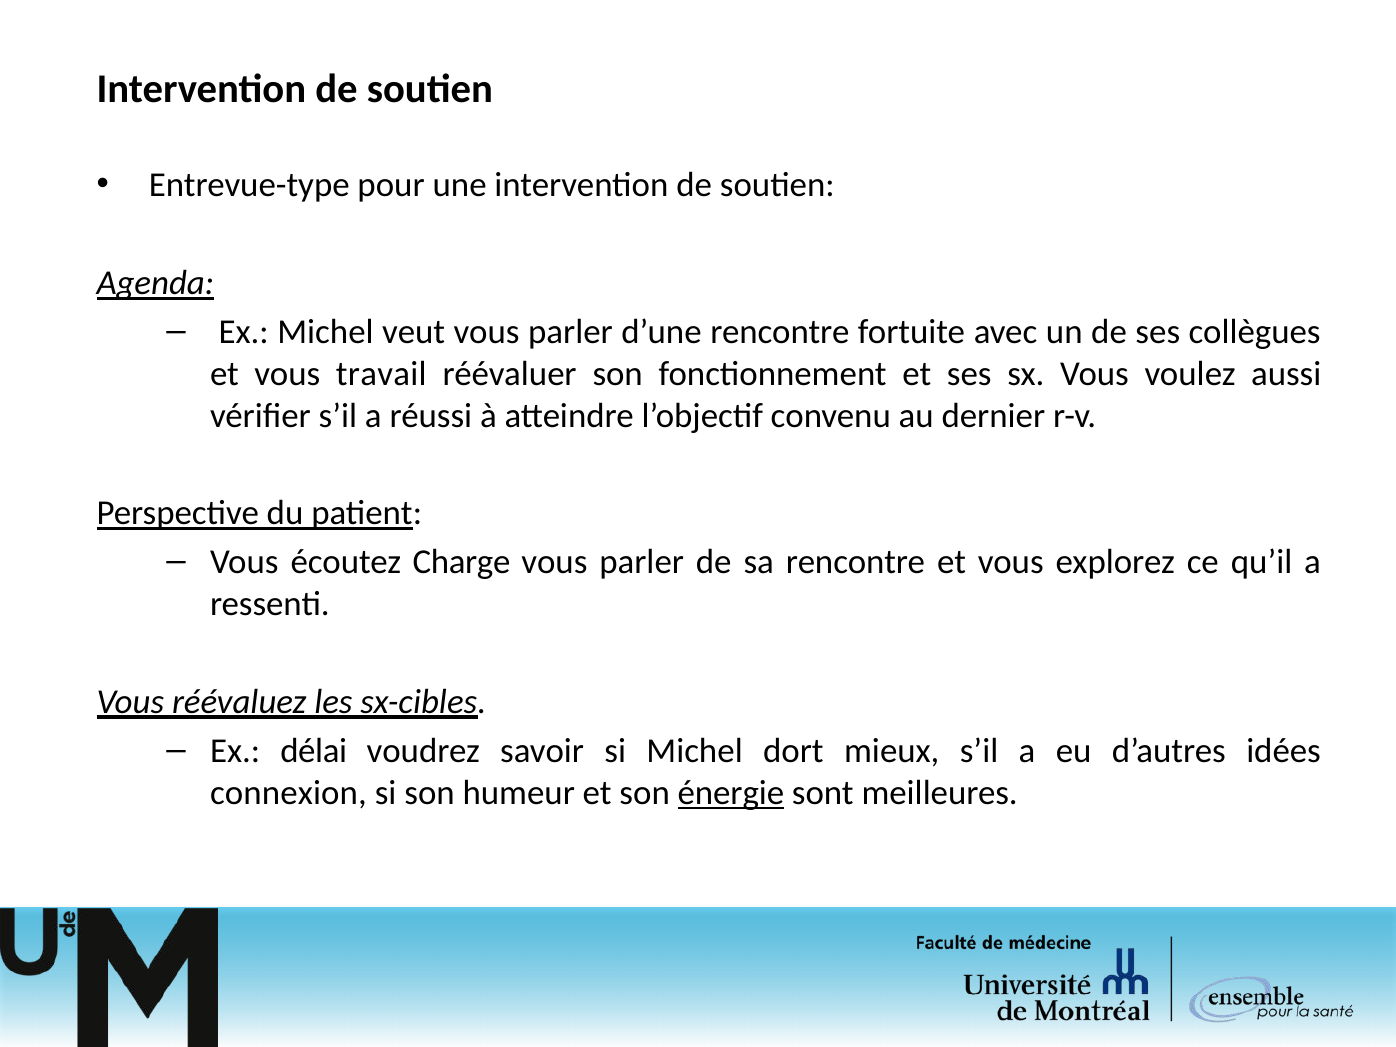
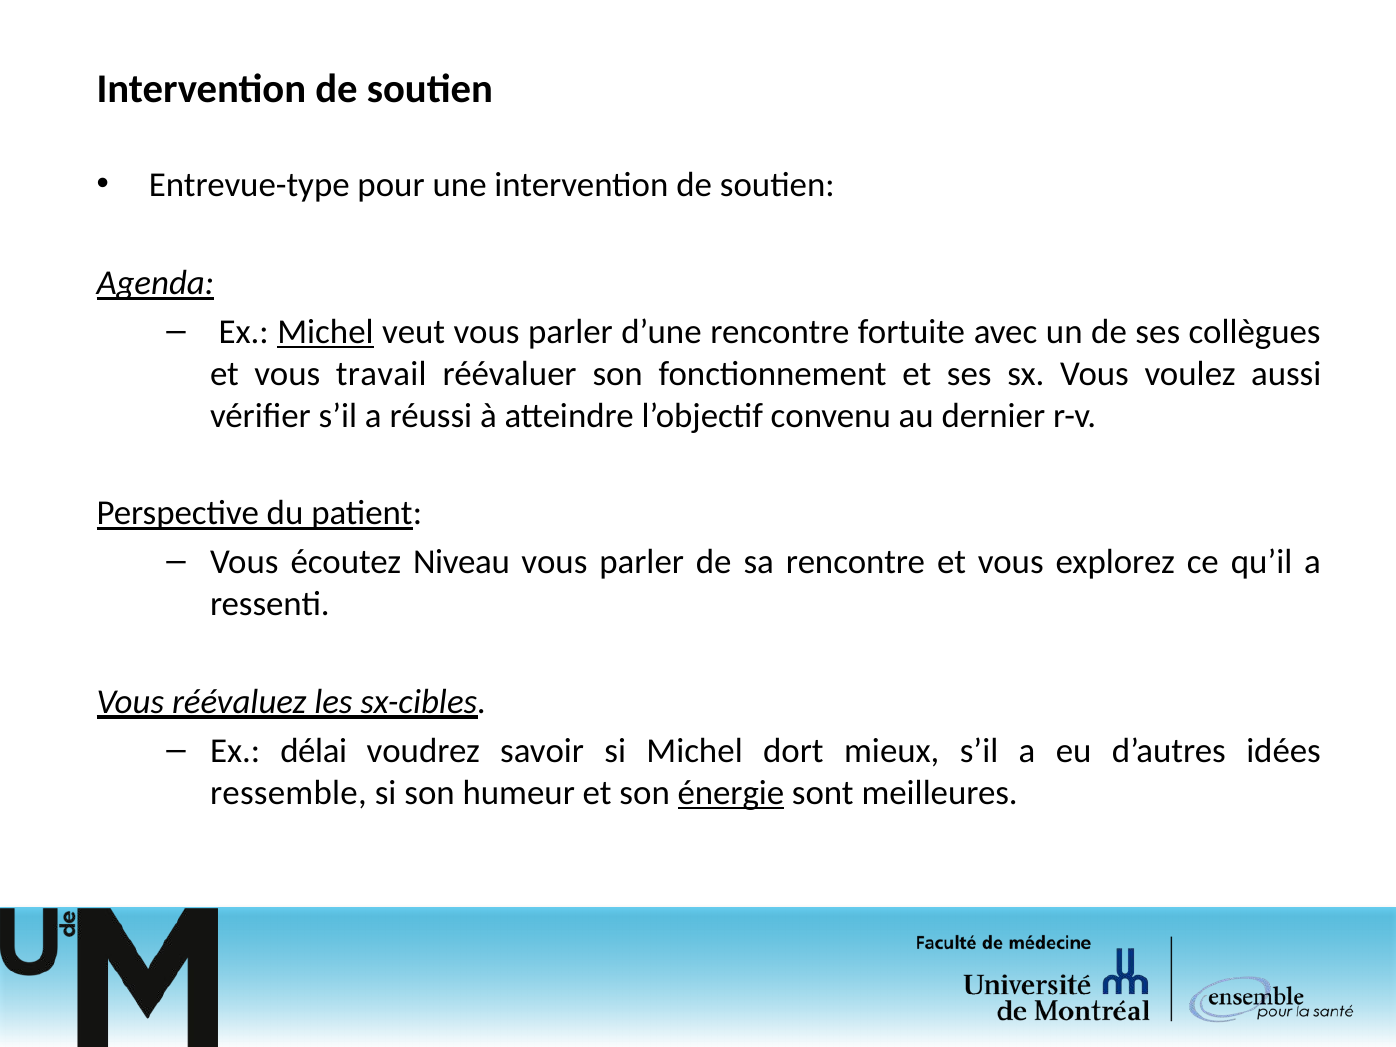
Michel underline: none -> present (326, 332)
Charge: Charge -> Niveau (461, 562)
connexion: connexion -> ressemble (288, 793)
